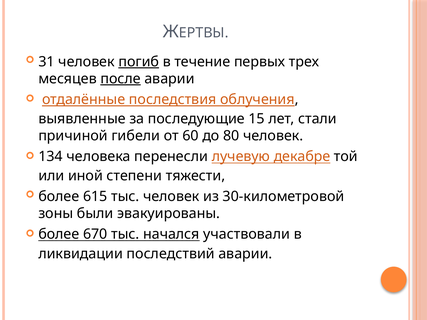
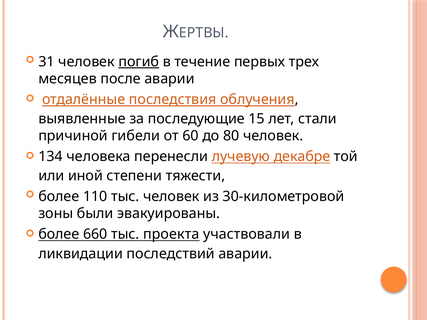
после underline: present -> none (121, 79)
615: 615 -> 110 (95, 197)
670: 670 -> 660 (95, 234)
начался: начался -> проекта (171, 234)
